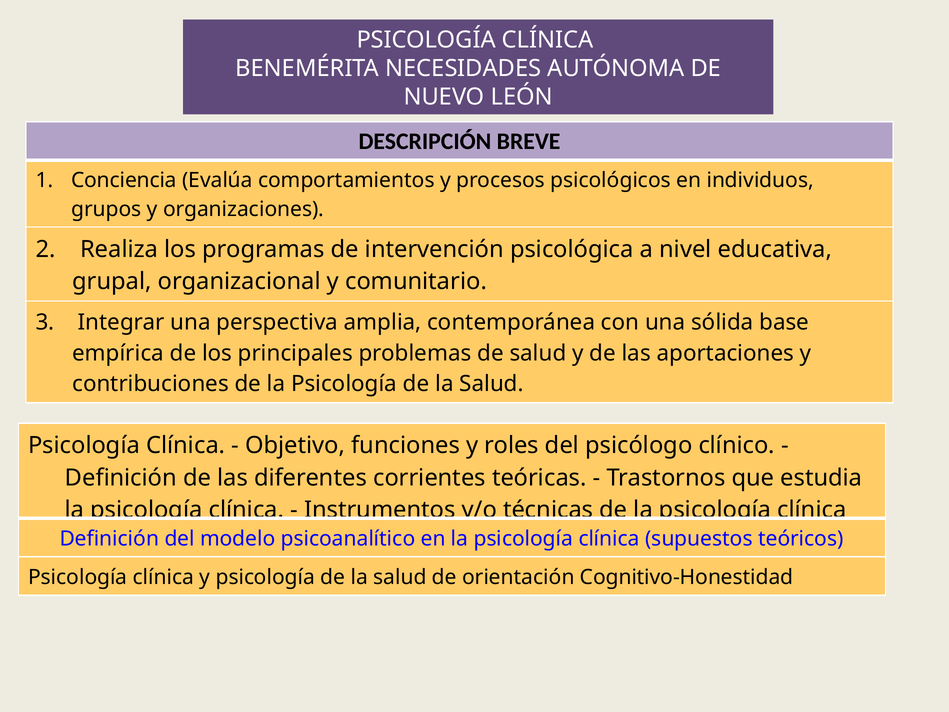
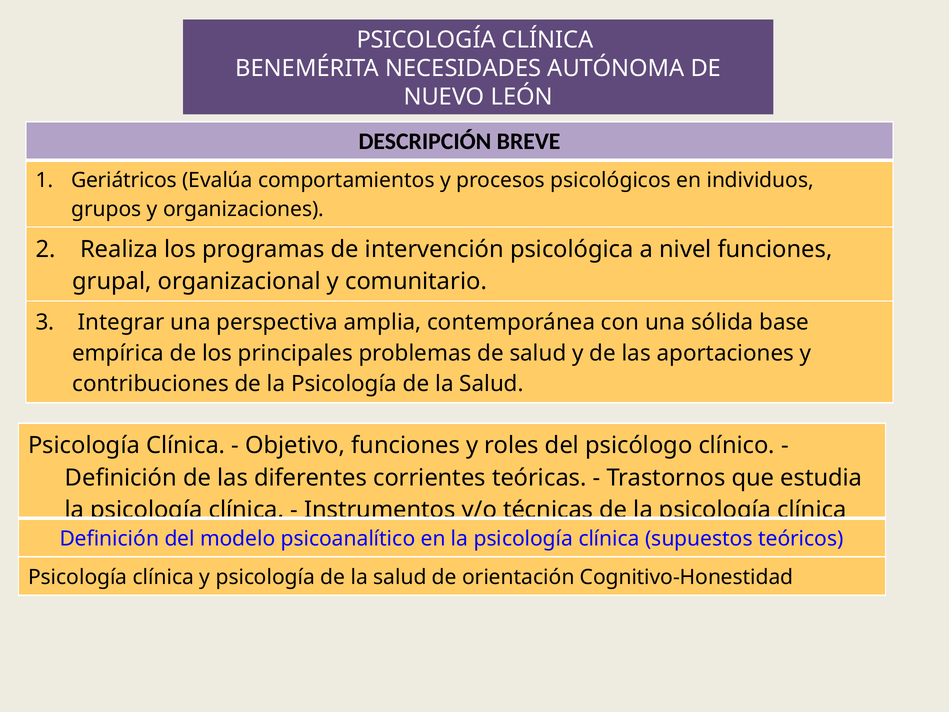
Conciencia: Conciencia -> Geriátricos (124, 180)
nivel educativa: educativa -> funciones (775, 249)
